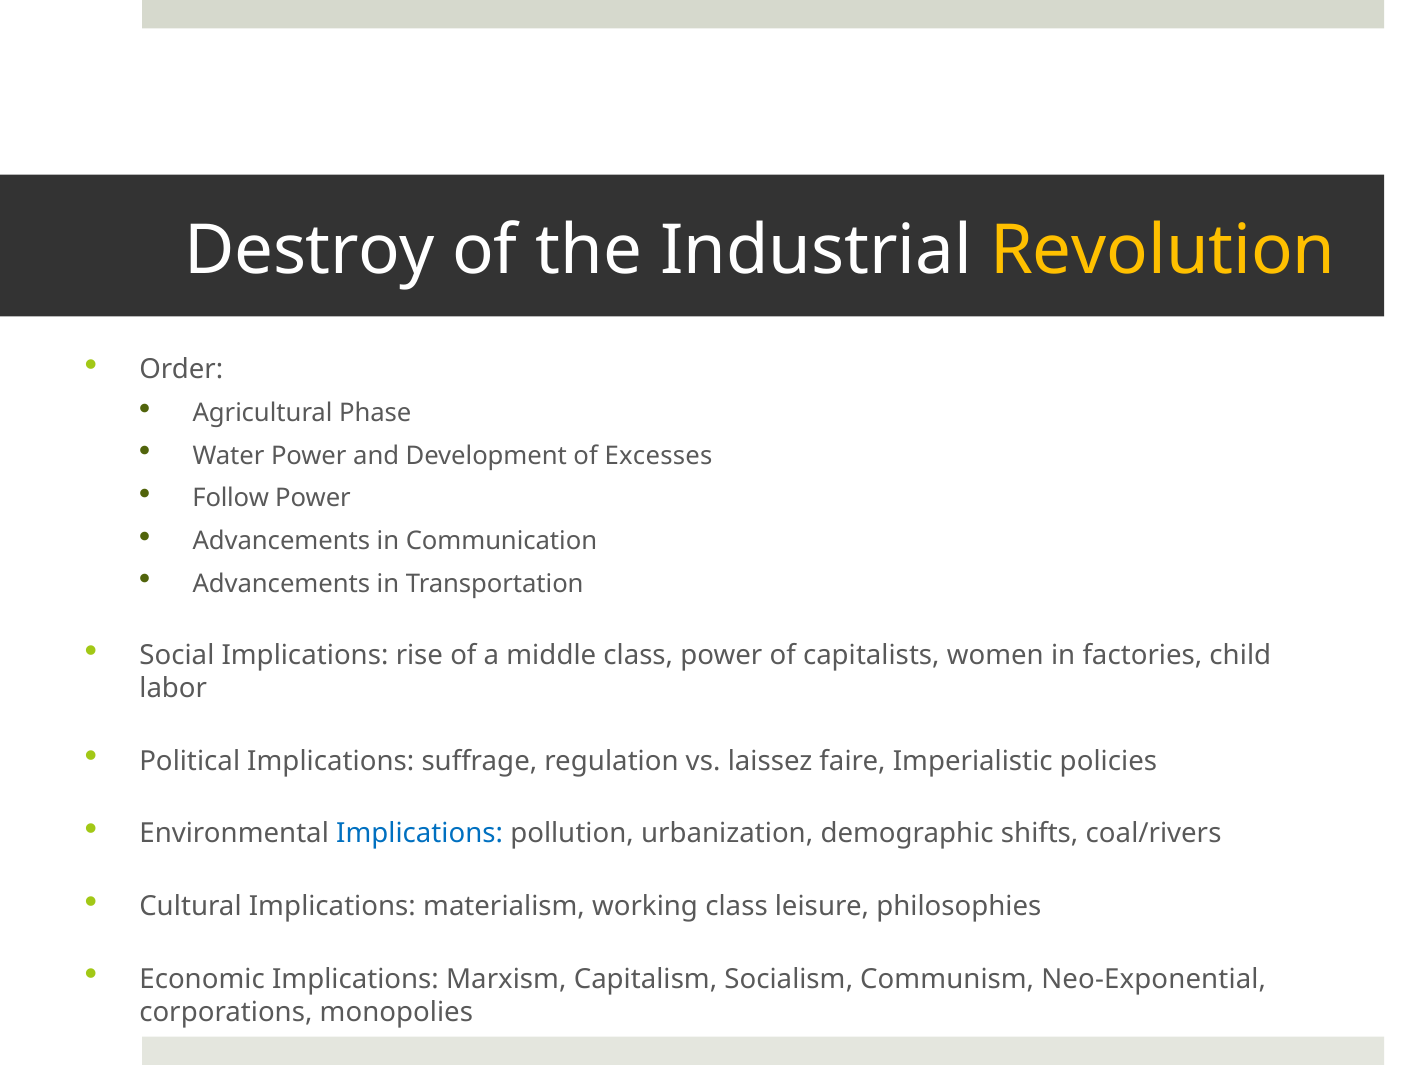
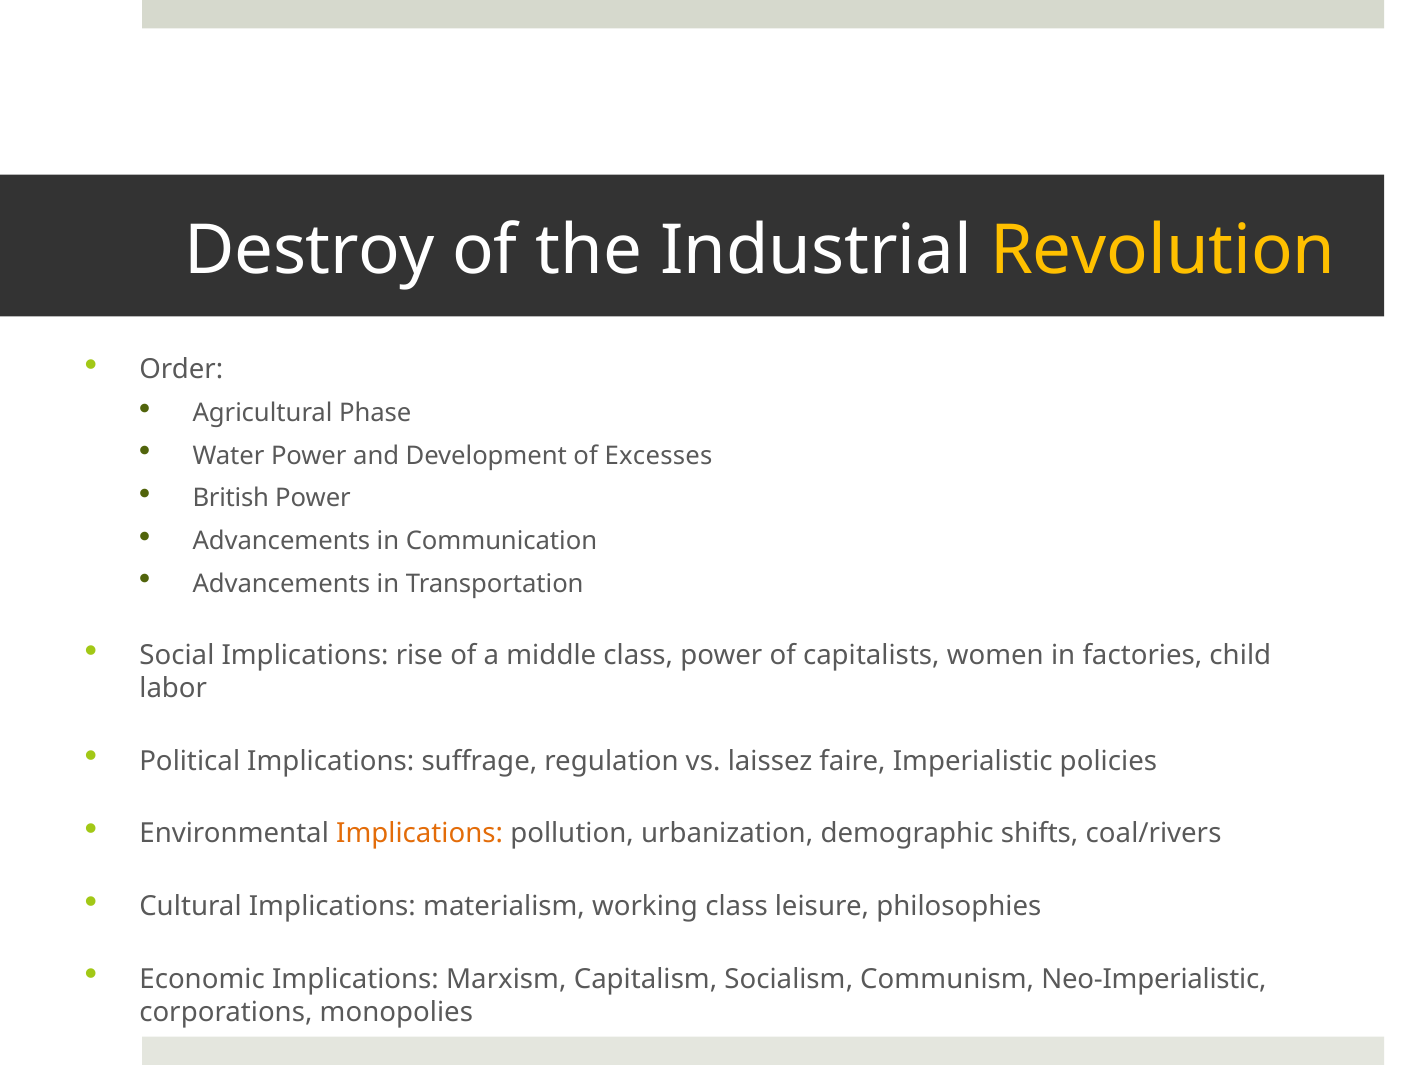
Follow: Follow -> British (231, 498)
Implications colour: blue -> orange (420, 834)
Neo-Exponential: Neo-Exponential -> Neo-Imperialistic (1154, 979)
